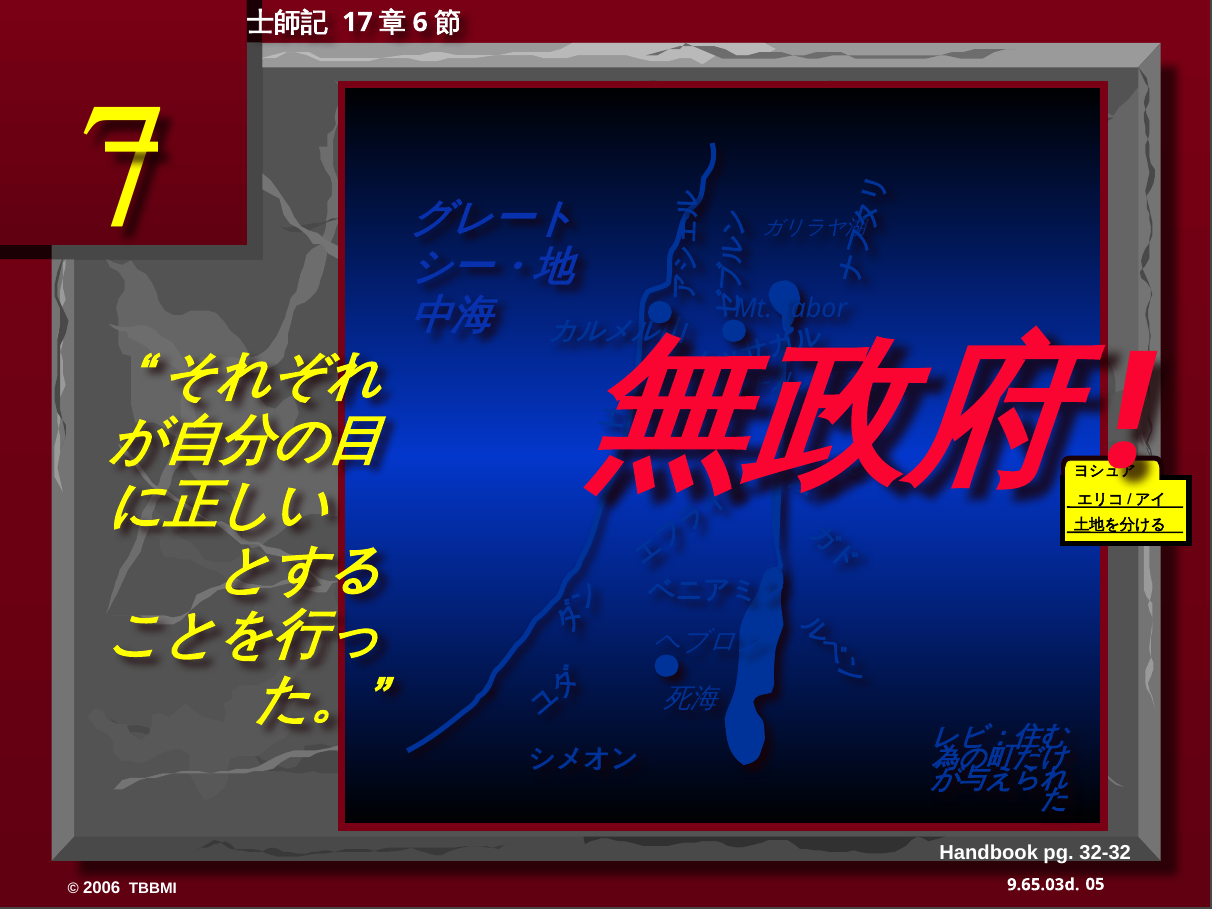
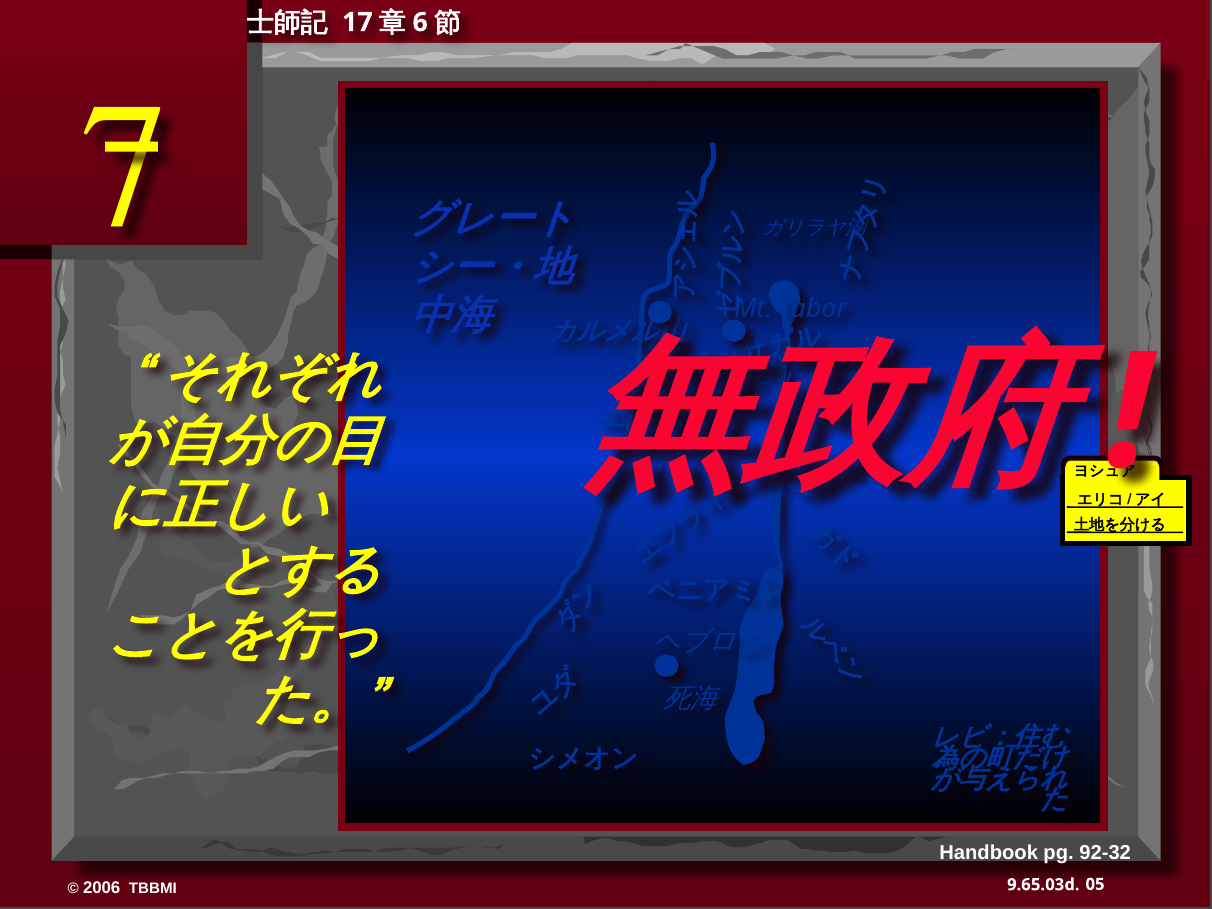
32-32: 32-32 -> 92-32 (1105, 853)
